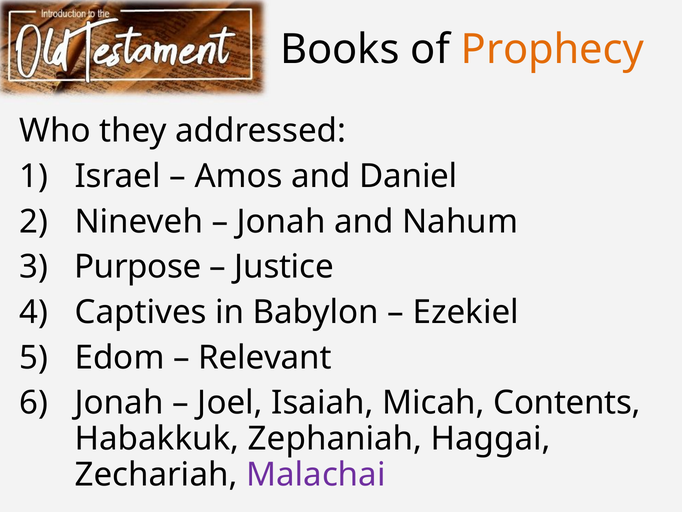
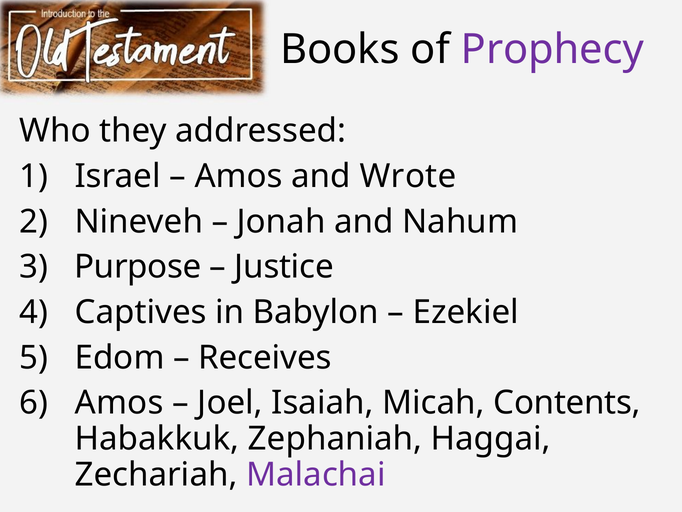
Prophecy colour: orange -> purple (552, 49)
Daniel: Daniel -> Wrote (408, 176)
Relevant: Relevant -> Receives (265, 357)
Jonah: Jonah -> Amos (119, 403)
